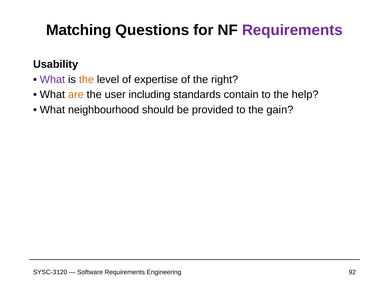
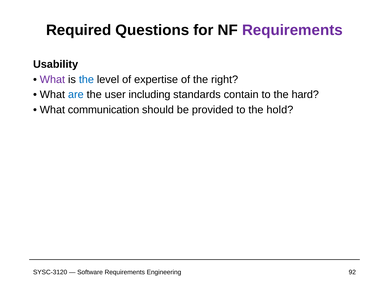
Matching: Matching -> Required (79, 30)
the colour: orange -> blue (86, 79)
are colour: orange -> blue (76, 95)
help: help -> hard (305, 95)
neighbourhood: neighbourhood -> communication (104, 110)
gain: gain -> hold (280, 110)
